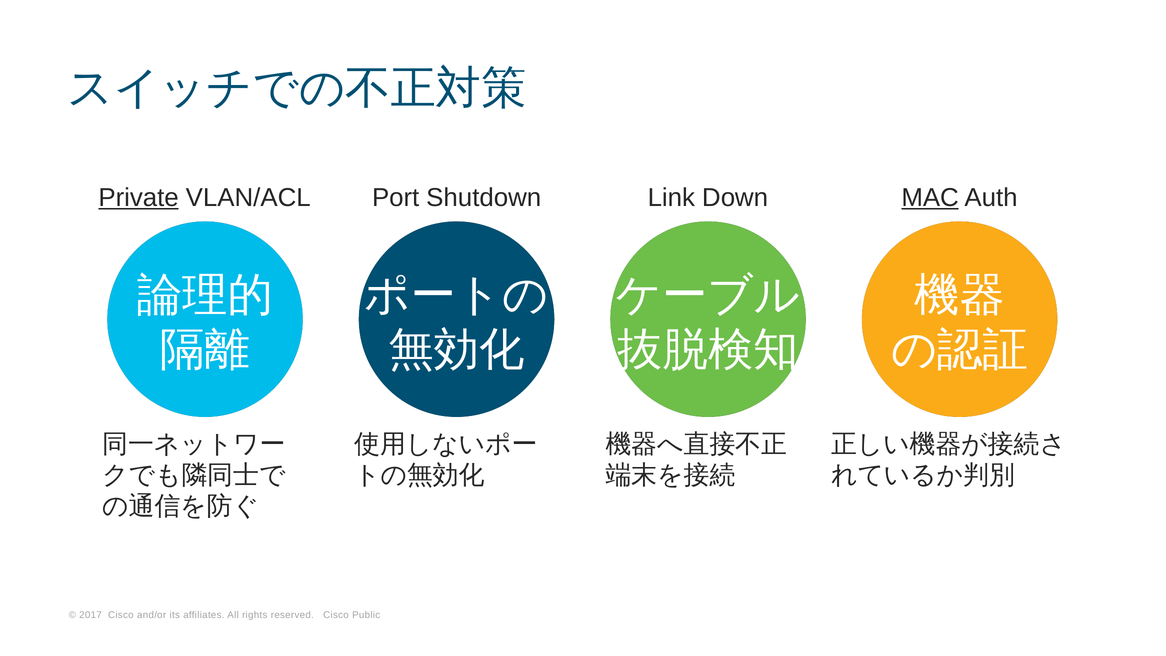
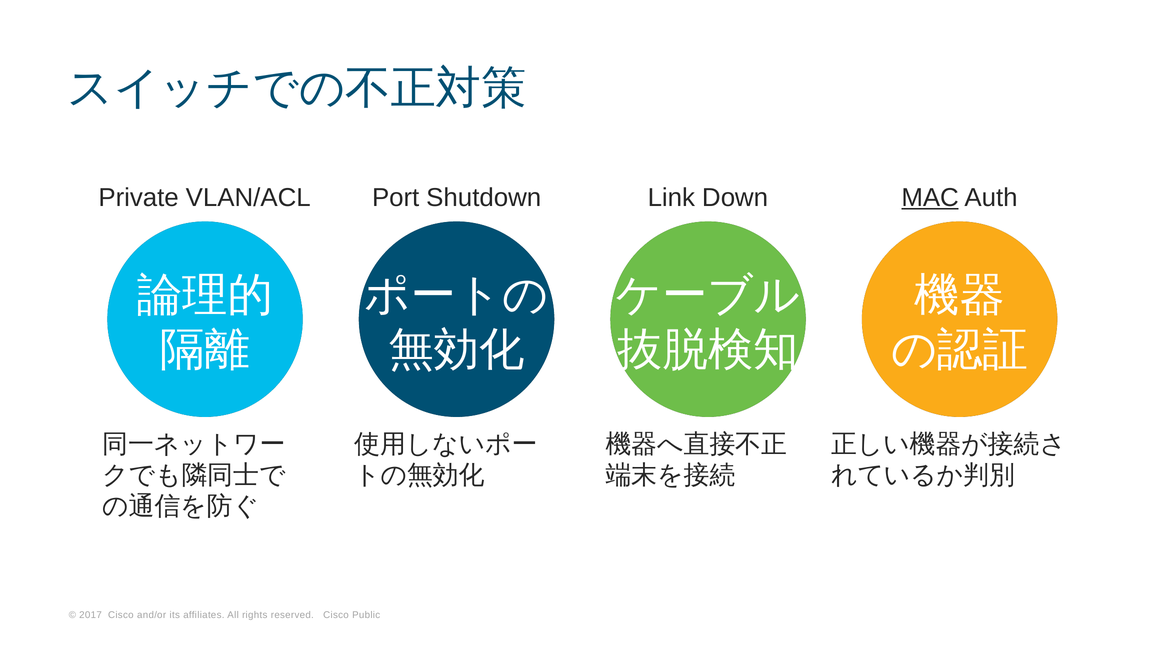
Private underline: present -> none (139, 197)
